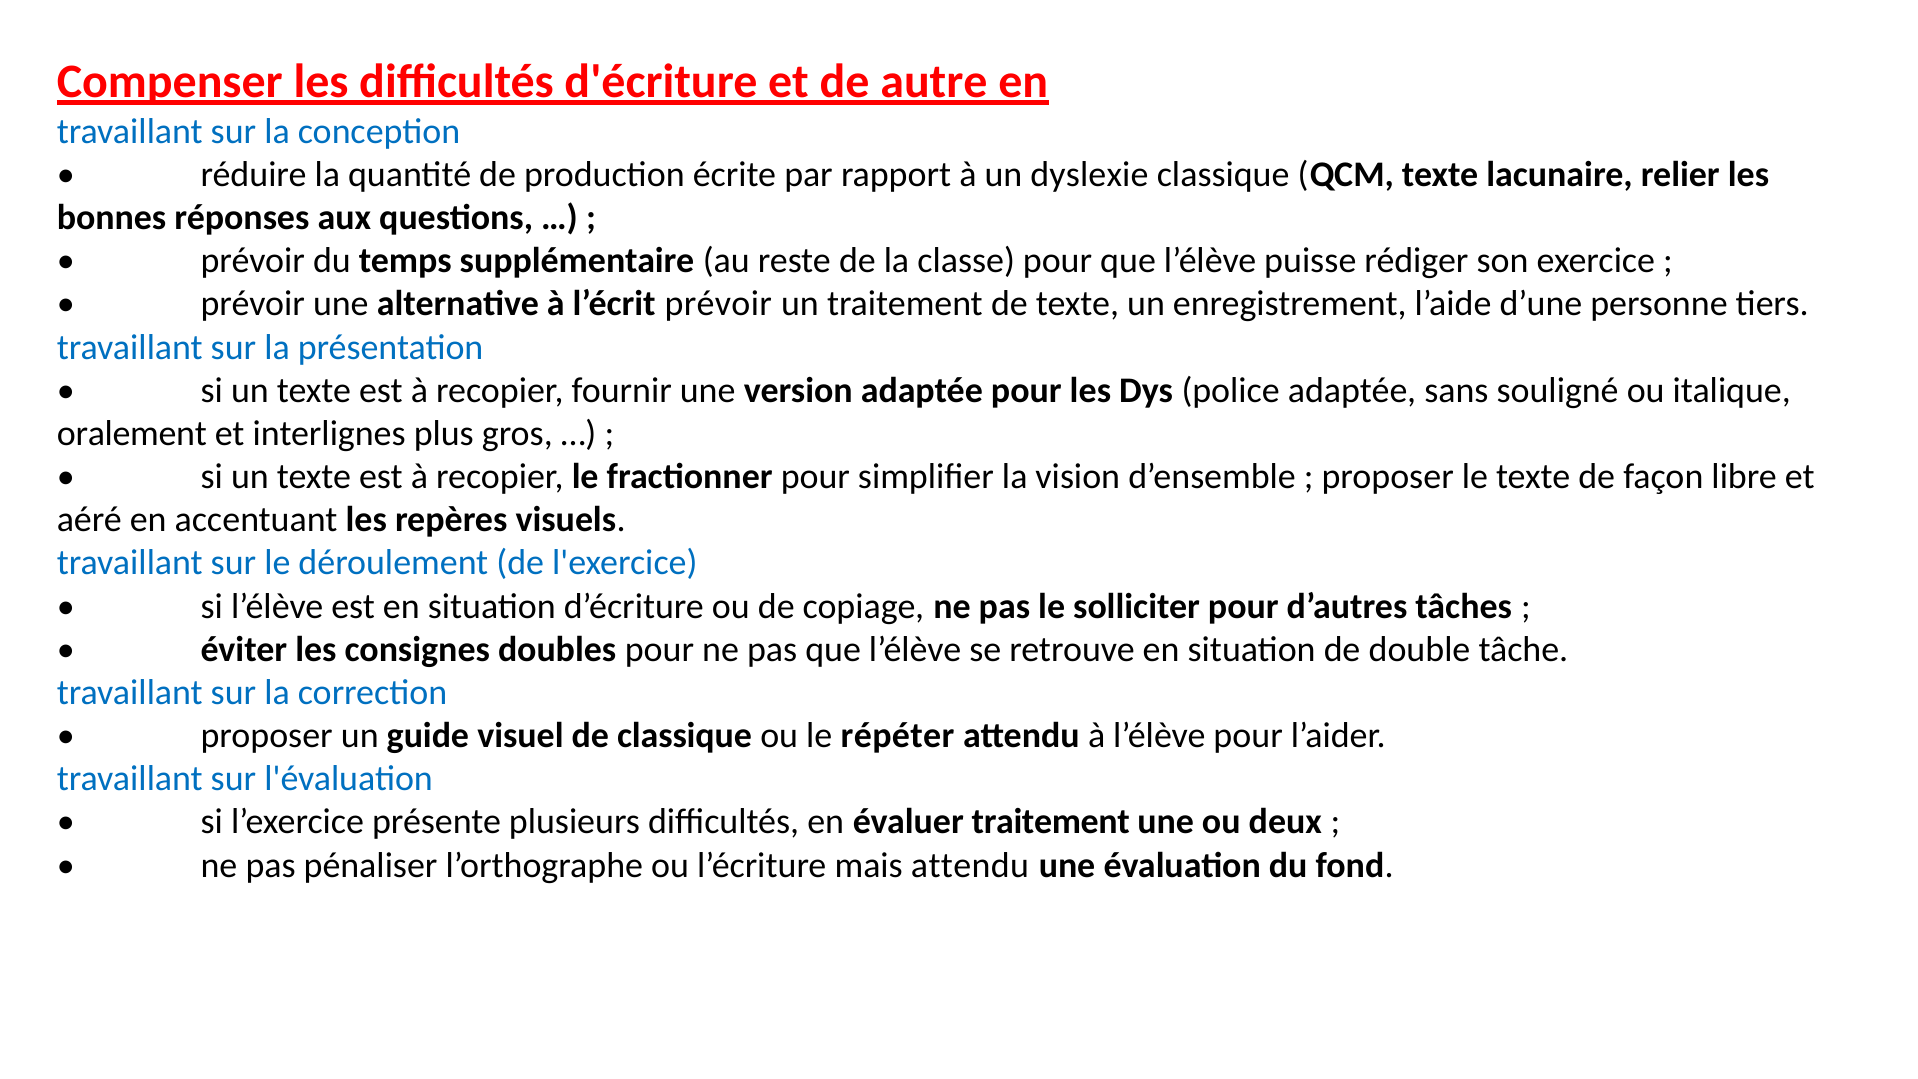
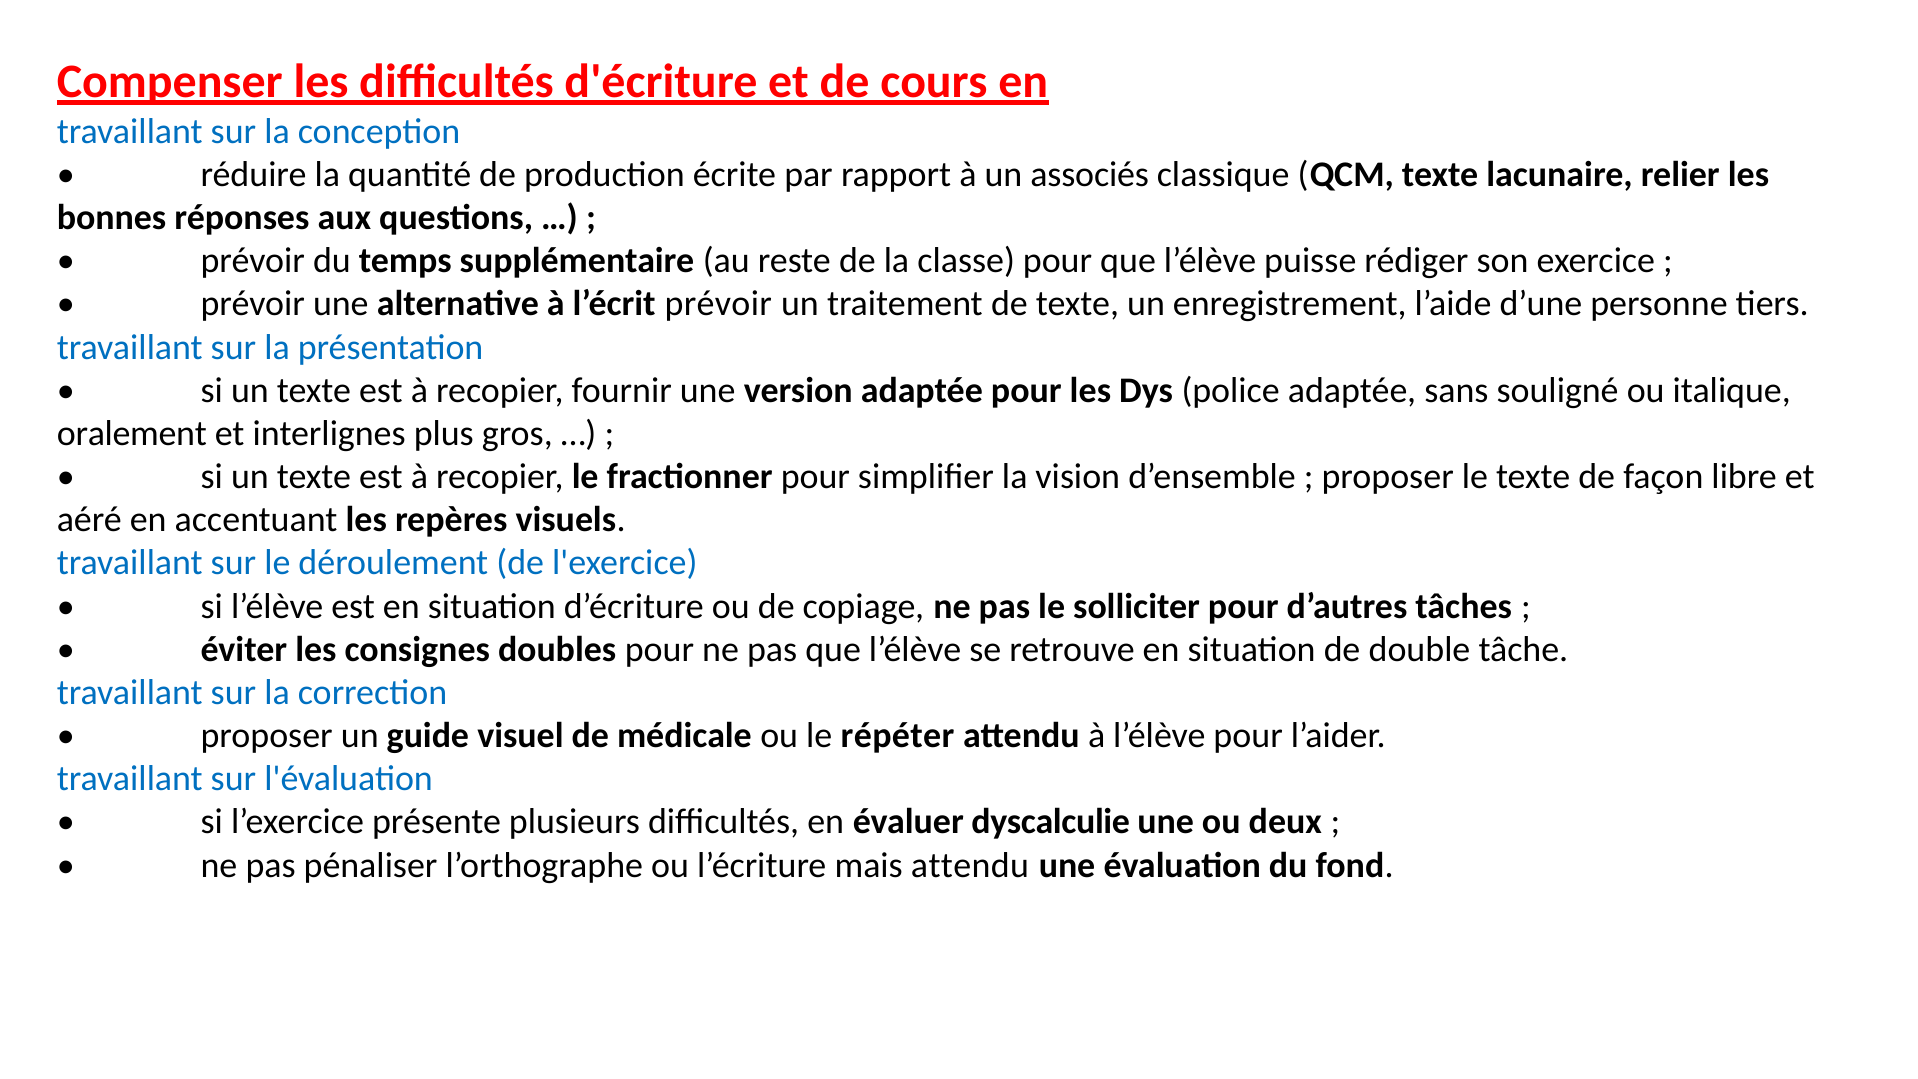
autre: autre -> cours (934, 82)
dyslexie: dyslexie -> associés (1090, 175)
de classique: classique -> médicale (684, 736)
évaluer traitement: traitement -> dyscalculie (1051, 822)
